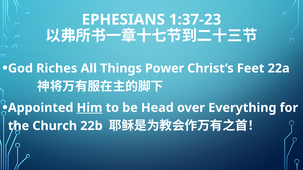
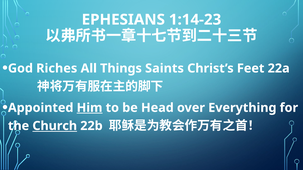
1:37-23: 1:37-23 -> 1:14-23 (195, 20)
Power: Power -> Saints (164, 69)
Church underline: none -> present (55, 126)
